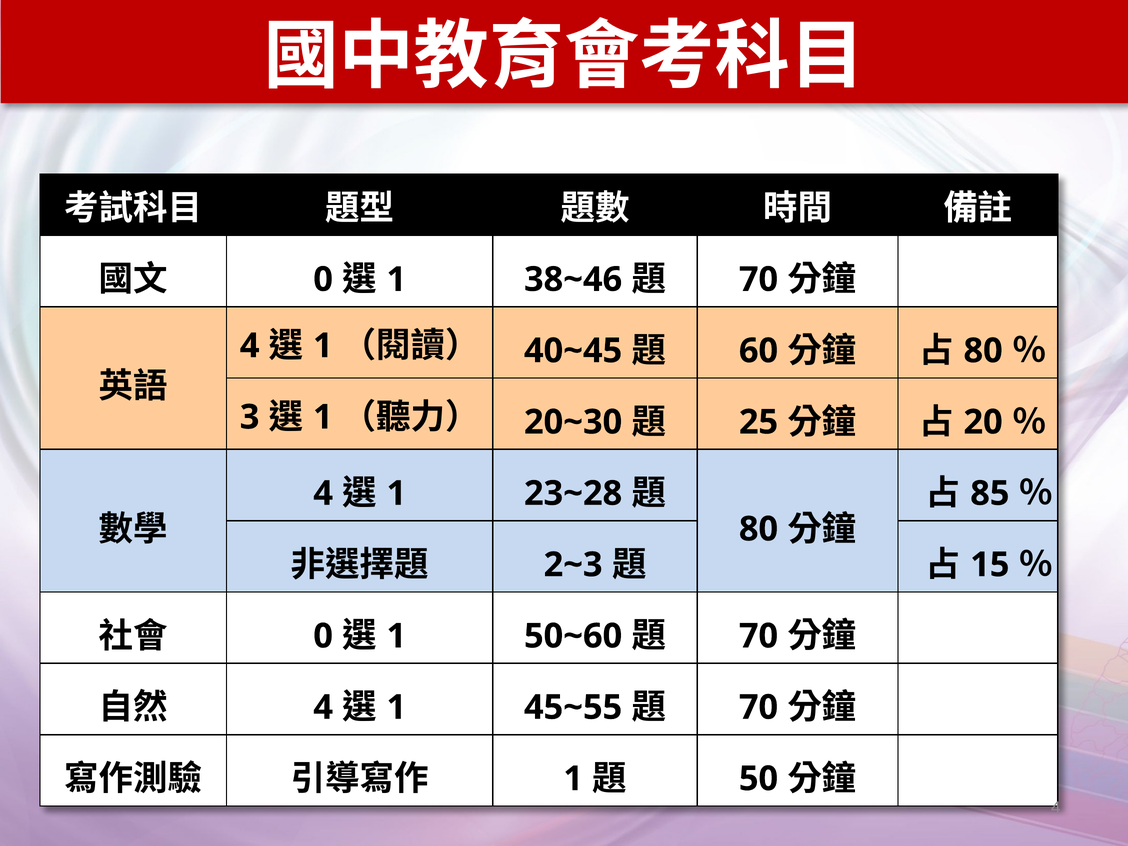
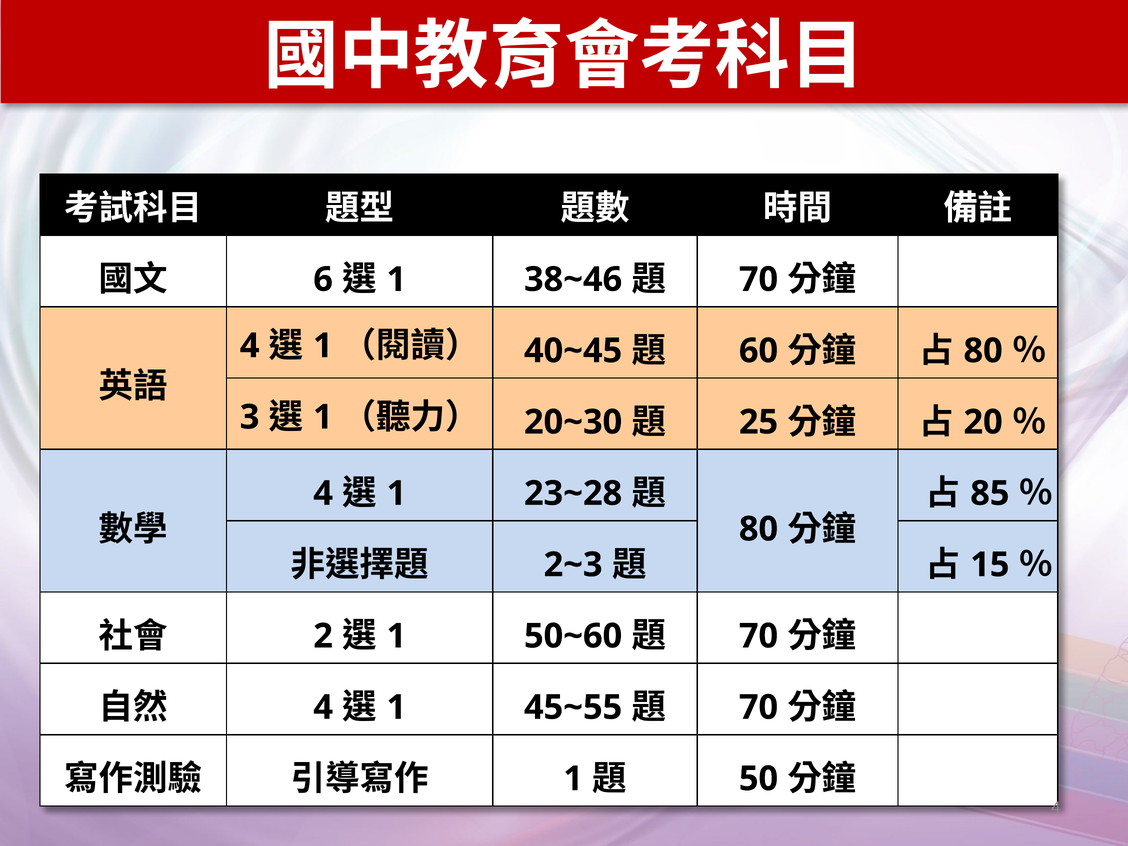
0: 0 -> 6 (323, 280)
0: 0 -> 2 (323, 636)
